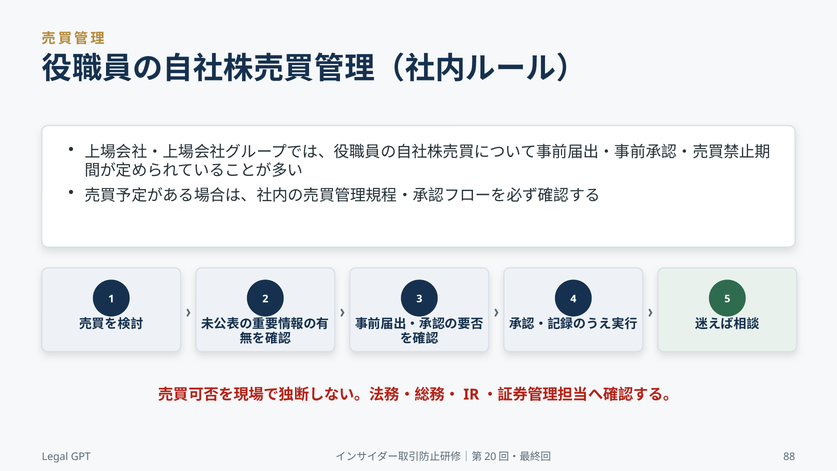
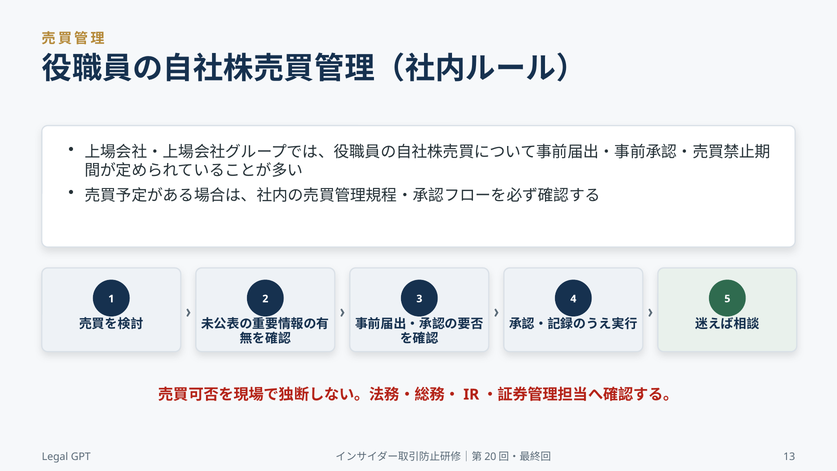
88: 88 -> 13 (789, 456)
